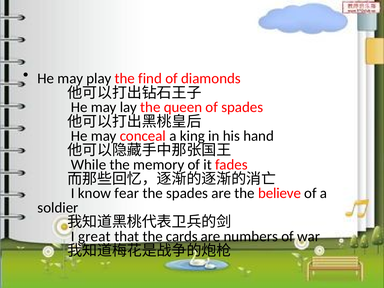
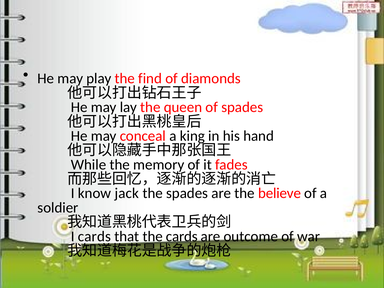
fear: fear -> jack (127, 193)
I great: great -> cards (94, 236)
numbers: numbers -> outcome (251, 236)
